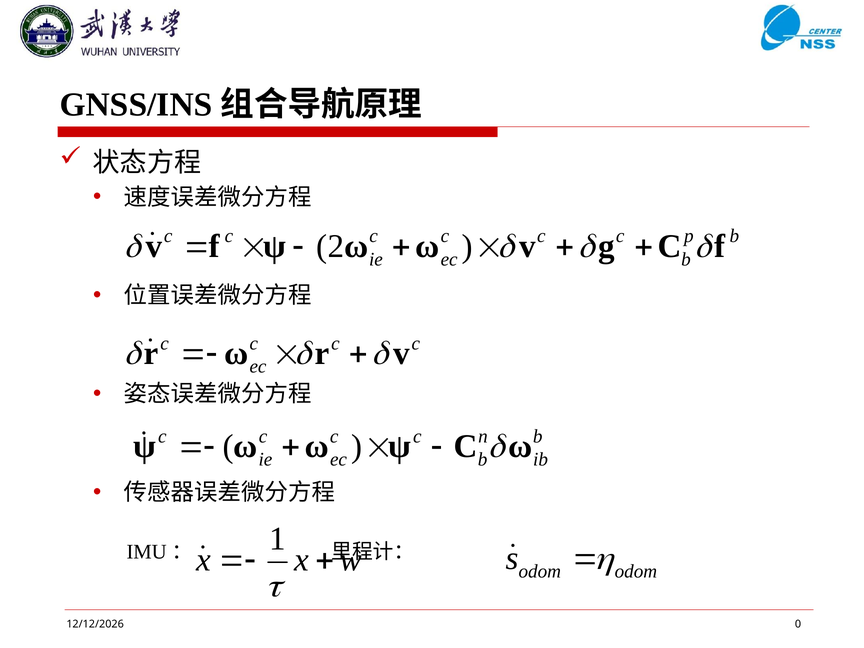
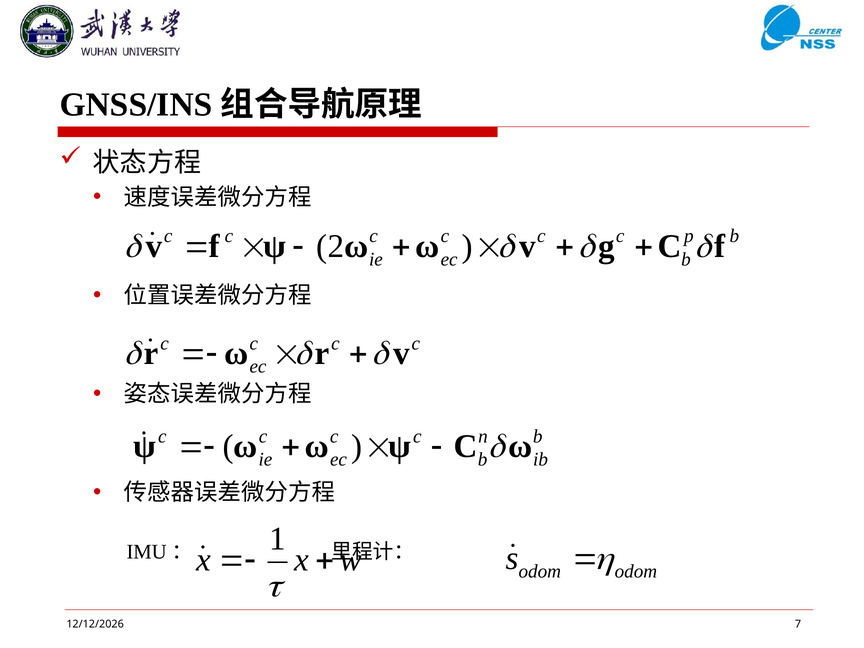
0: 0 -> 7 (798, 624)
